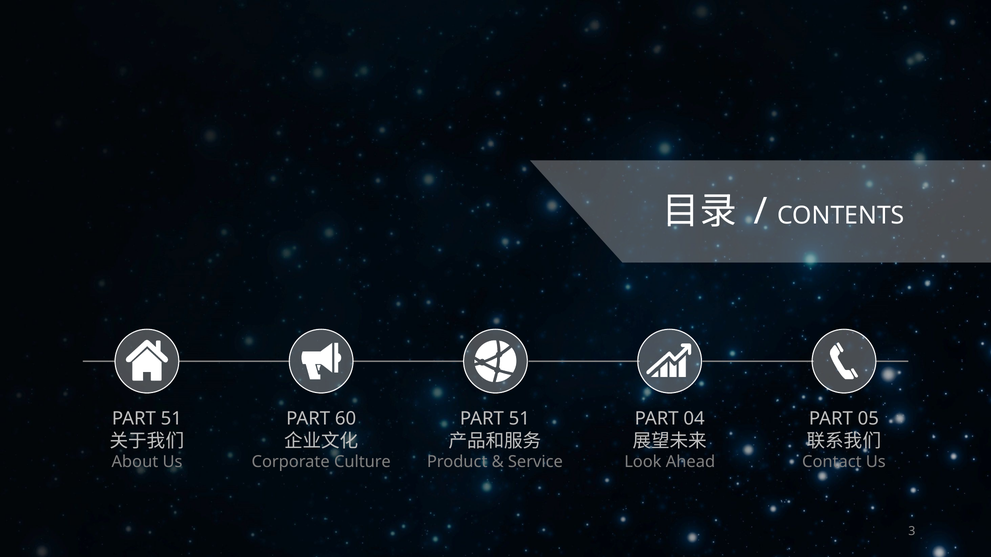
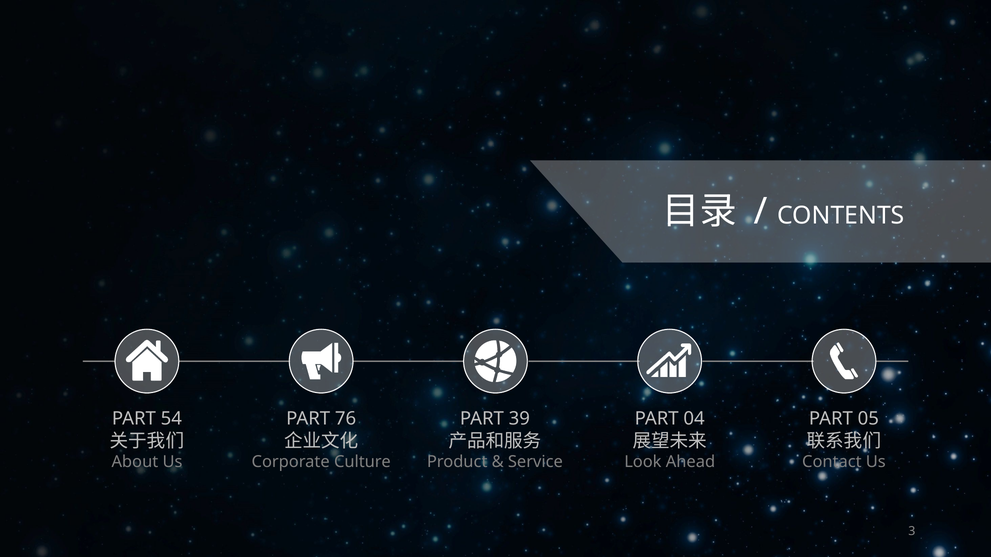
51: 51 -> 54 (171, 419)
60: 60 -> 76 (346, 419)
51: 51 -> 39 (519, 419)
